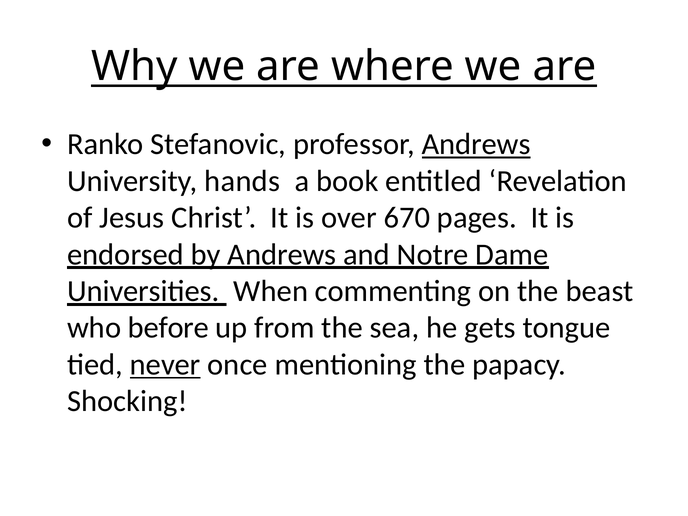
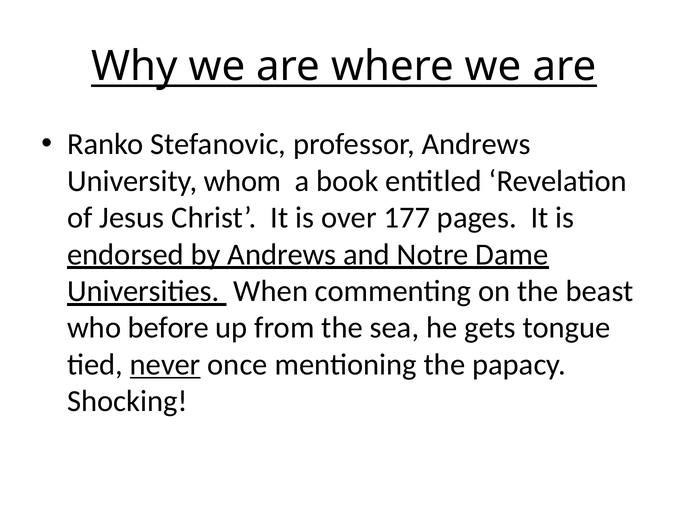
Andrews underline: present -> none (476, 144)
hands: hands -> whom (243, 181)
670: 670 -> 177 (407, 218)
